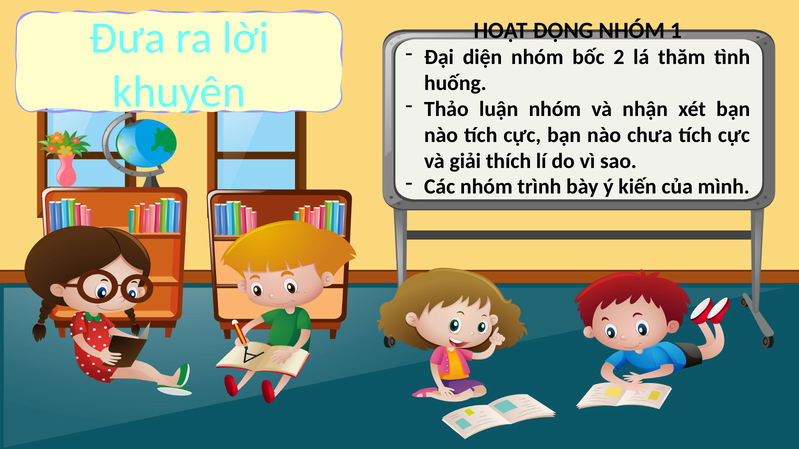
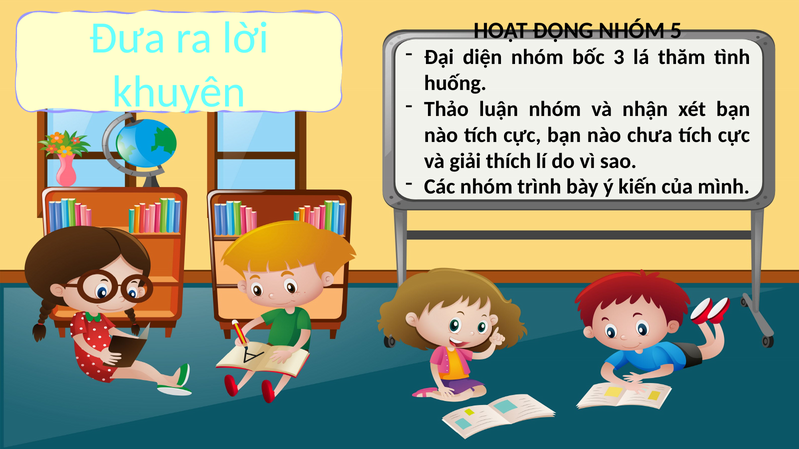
1: 1 -> 5 (676, 30)
2: 2 -> 3 (619, 57)
